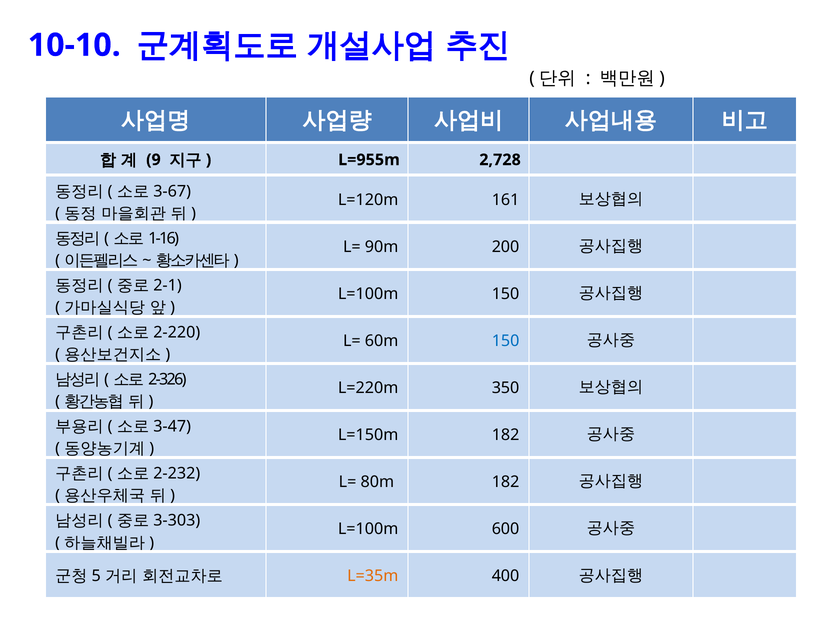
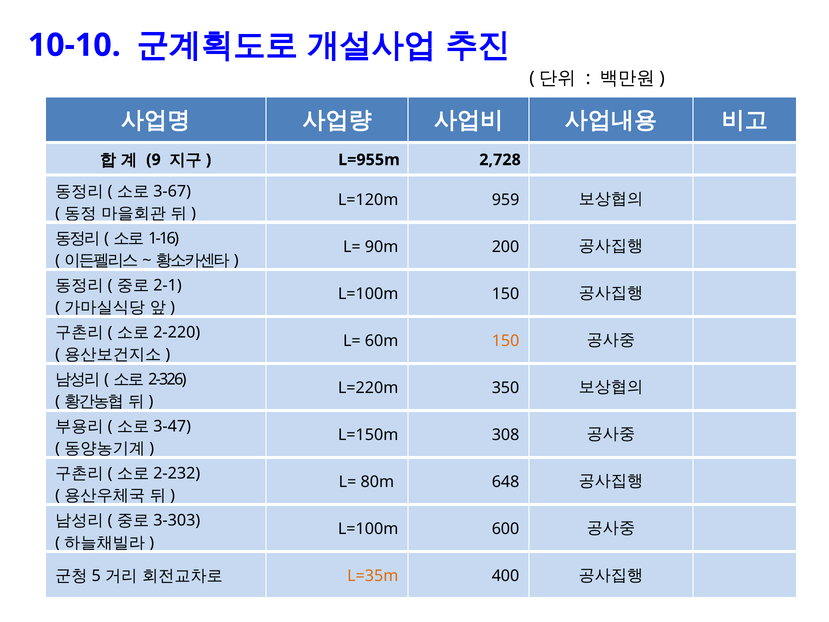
161: 161 -> 959 (506, 200)
150 colour: blue -> orange (506, 341)
L=150m 182: 182 -> 308 (506, 435)
80m 182: 182 -> 648 (506, 482)
